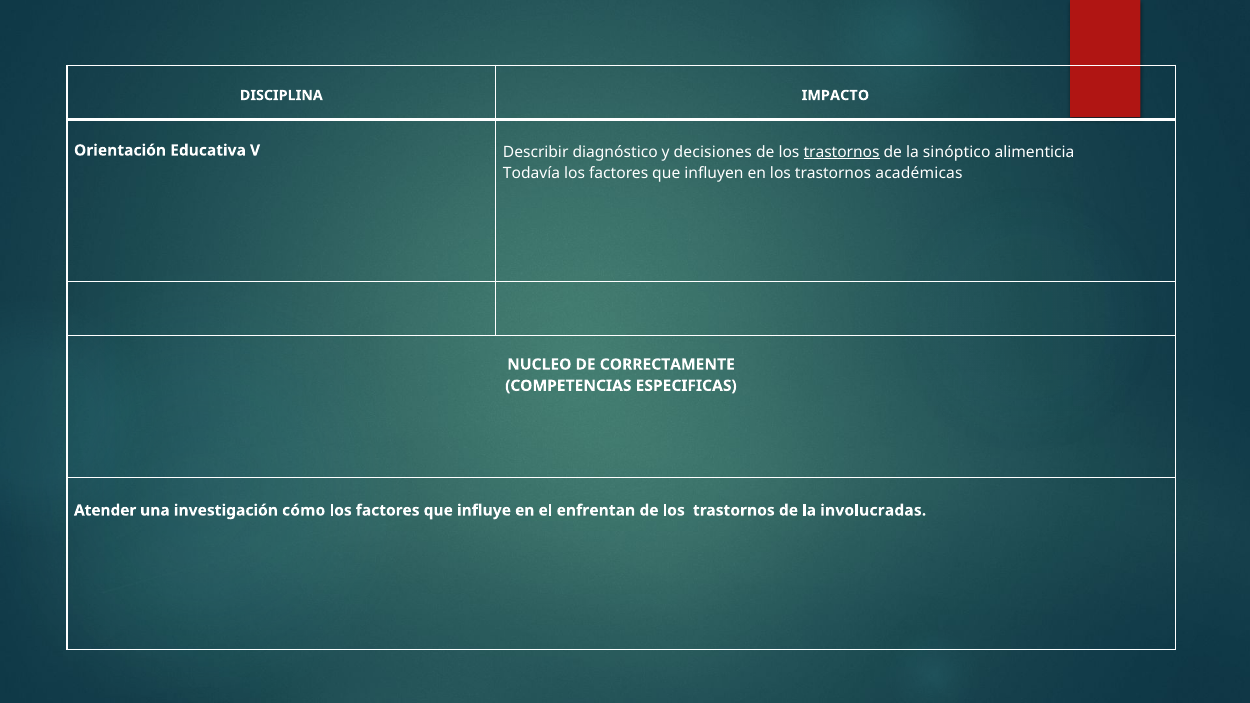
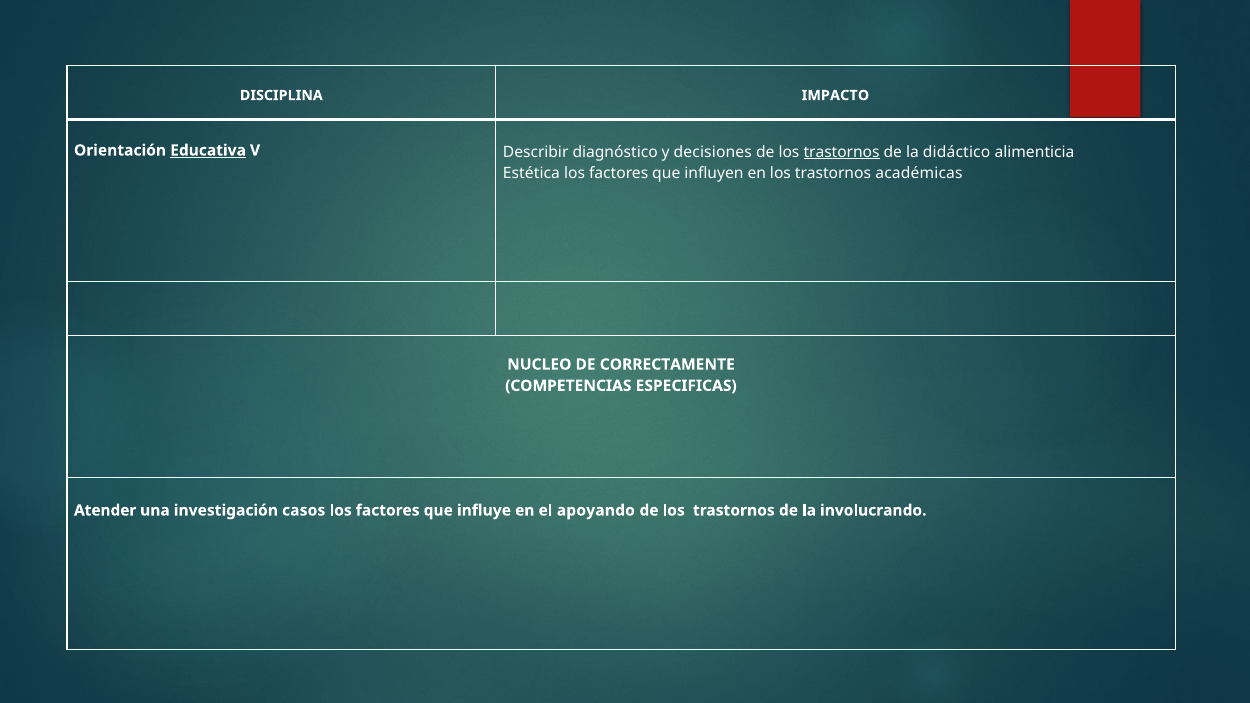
Educativa underline: none -> present (208, 150)
sinóptico: sinóptico -> didáctico (957, 152)
Todavía: Todavía -> Estética (531, 173)
cómo: cómo -> casos (304, 510)
enfrentan: enfrentan -> apoyando (596, 510)
involucradas: involucradas -> involucrando (873, 510)
